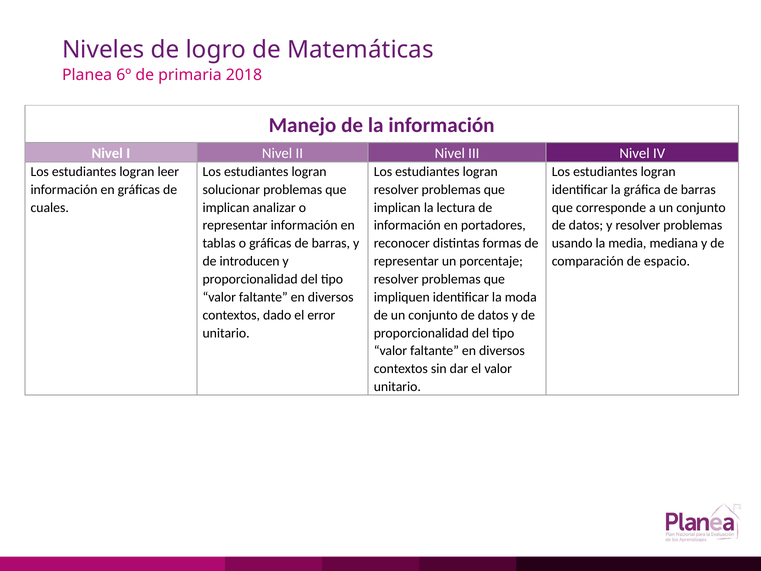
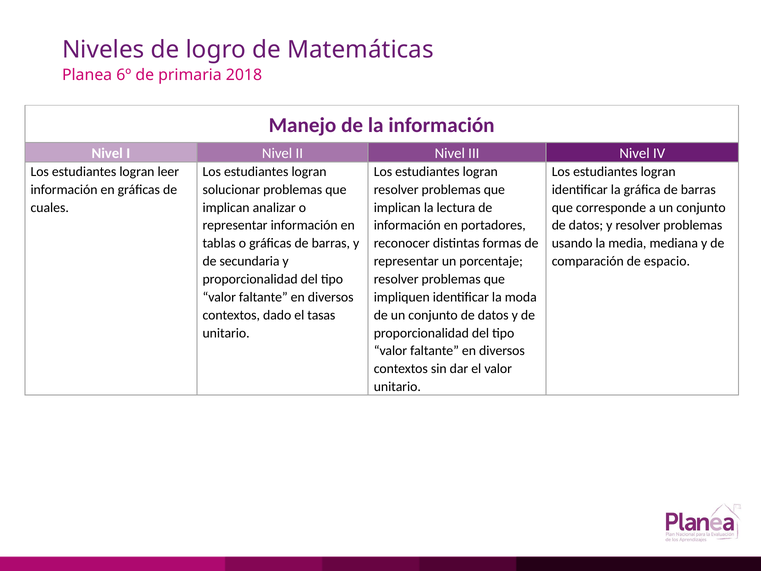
introducen: introducen -> secundaria (250, 261)
error: error -> tasas (321, 315)
